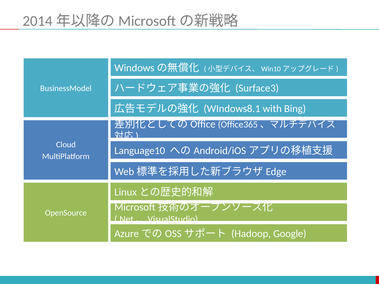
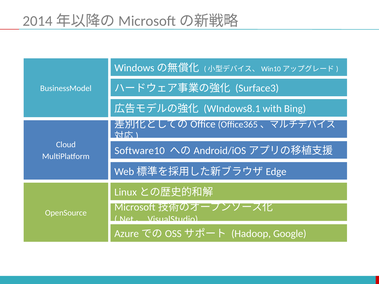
Language10: Language10 -> Software10 (140, 151)
